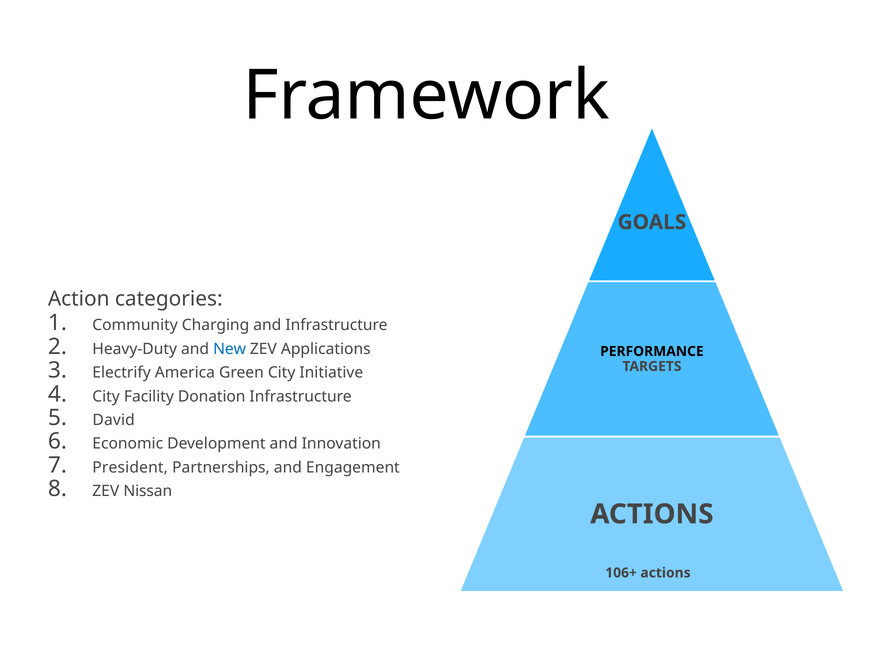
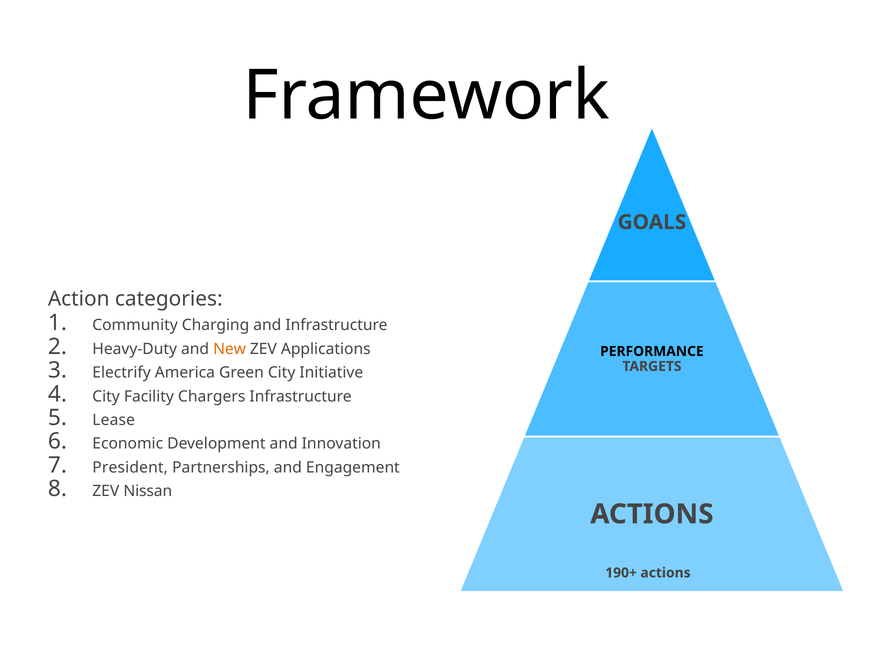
New colour: blue -> orange (230, 349)
Donation: Donation -> Chargers (212, 396)
David: David -> Lease (114, 420)
106+: 106+ -> 190+ (621, 573)
